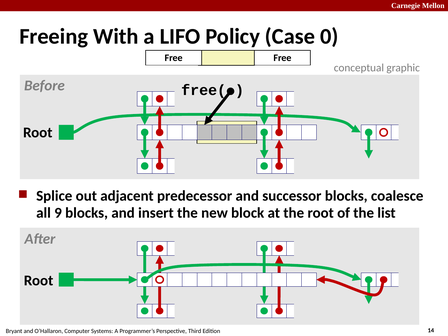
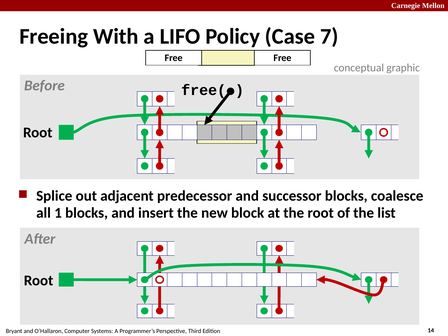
0: 0 -> 7 (329, 36)
9: 9 -> 1 (58, 213)
